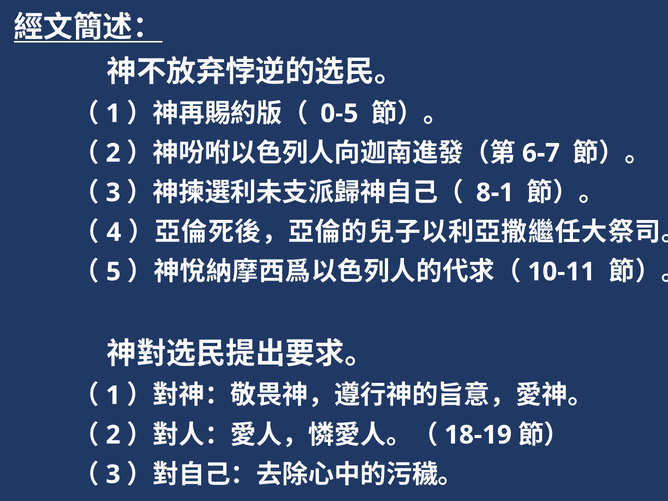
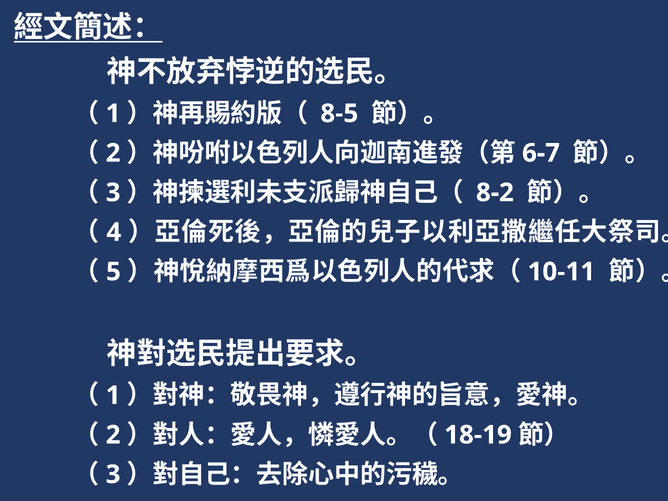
0-5: 0-5 -> 8-5 (339, 114)
8-1: 8-1 -> 8-2 (495, 193)
